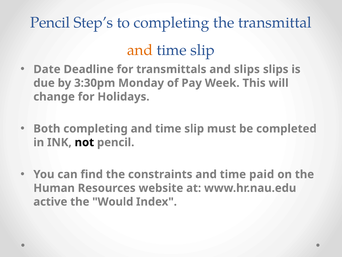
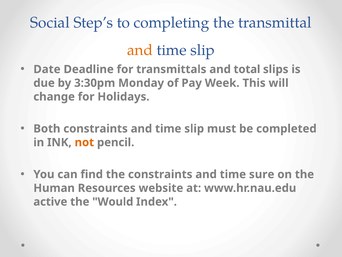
Pencil: Pencil -> Social (50, 23)
and slips: slips -> total (247, 69)
Both completing: completing -> constraints (96, 128)
not colour: black -> orange (84, 142)
paid: paid -> sure (262, 174)
